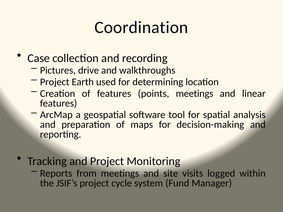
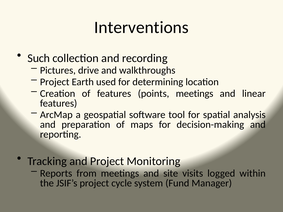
Coordination: Coordination -> Interventions (141, 27)
Case: Case -> Such (39, 58)
